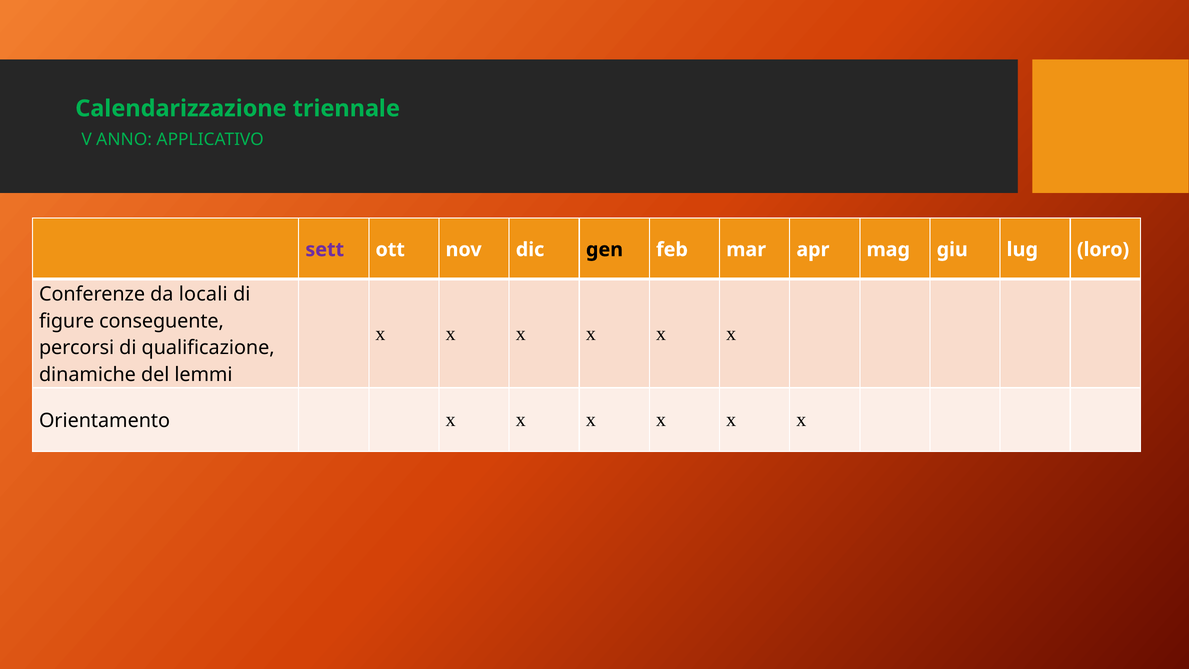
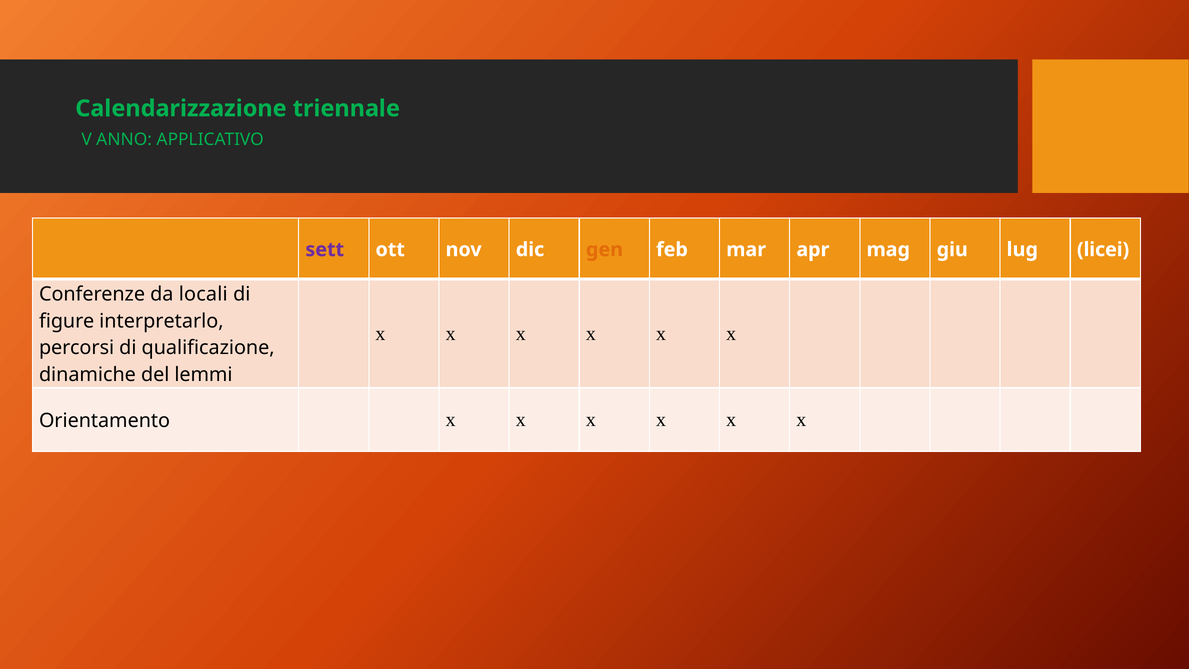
gen colour: black -> orange (604, 250)
loro: loro -> licei (1103, 250)
conseguente: conseguente -> interpretarlo (161, 321)
